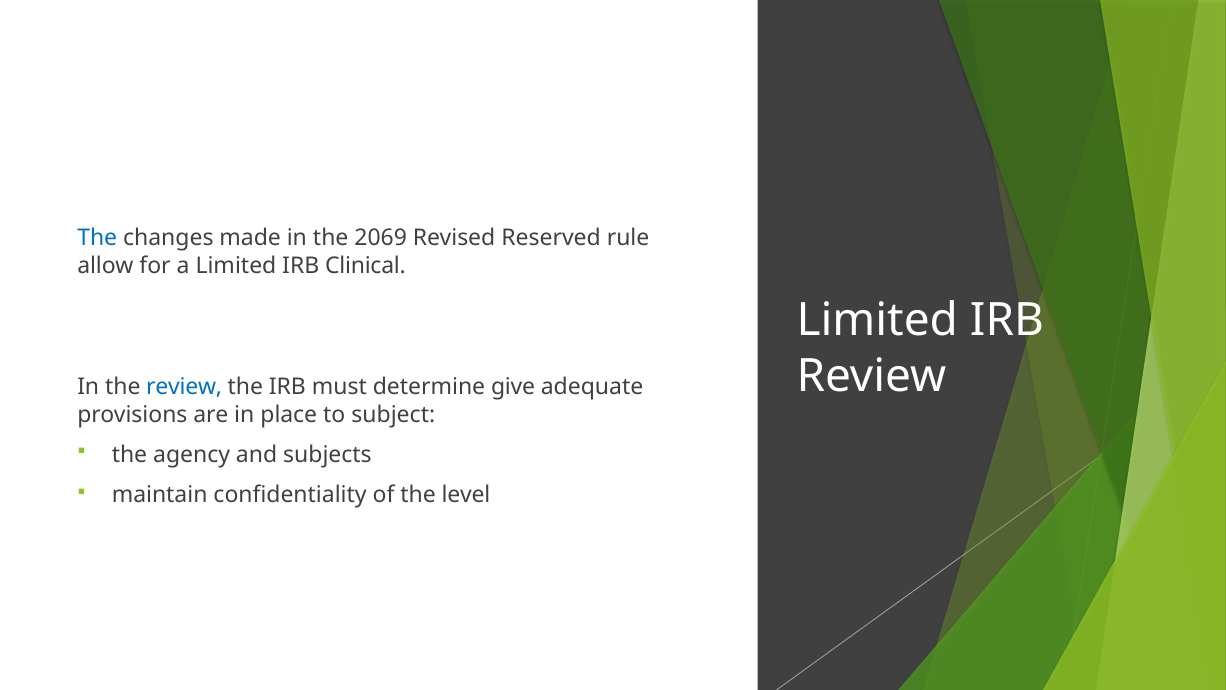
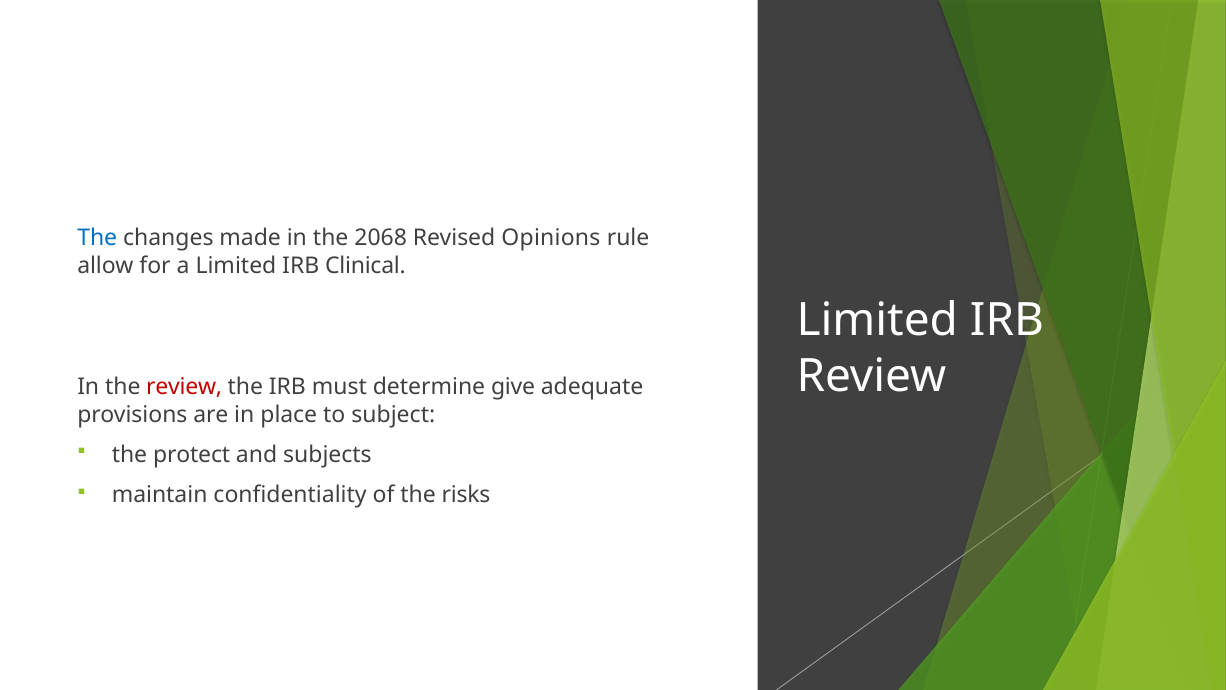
2069: 2069 -> 2068 (381, 238)
Reserved: Reserved -> Opinions (551, 238)
review colour: blue -> red (184, 387)
agency: agency -> protect (192, 455)
level: level -> risks (466, 495)
